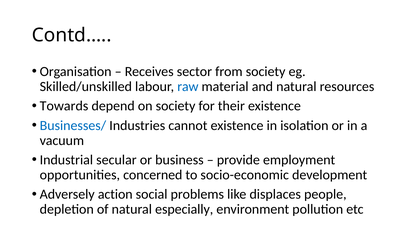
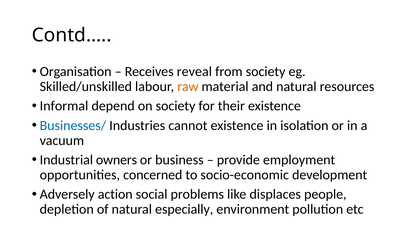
sector: sector -> reveal (194, 72)
raw colour: blue -> orange (188, 87)
Towards: Towards -> Informal (64, 106)
secular: secular -> owners (117, 160)
